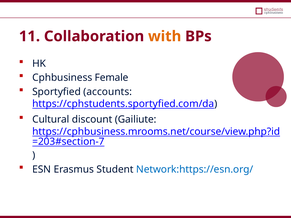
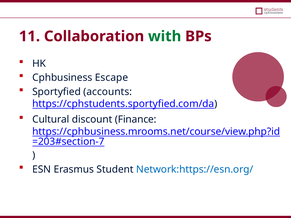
with colour: orange -> green (165, 36)
Female: Female -> Escape (112, 78)
Gailiute: Gailiute -> Finance (136, 120)
